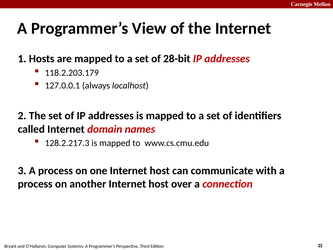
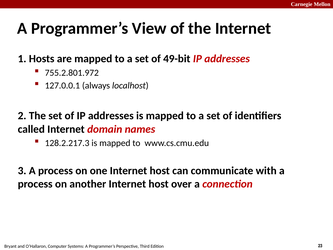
28-bit: 28-bit -> 49-bit (177, 59)
118.2.203.179: 118.2.203.179 -> 755.2.801.972 (72, 73)
